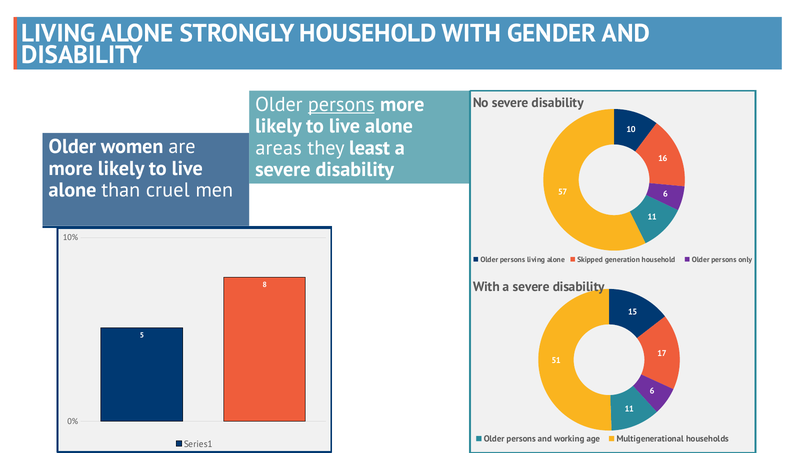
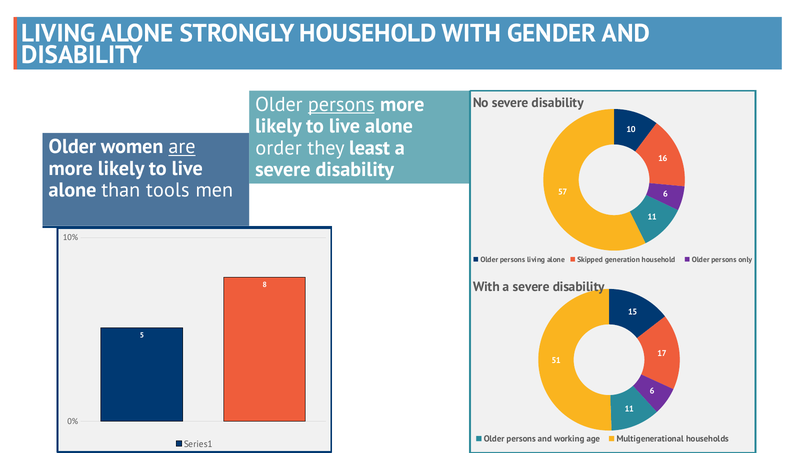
are underline: none -> present (182, 147)
areas: areas -> order (279, 148)
cruel: cruel -> tools (168, 190)
